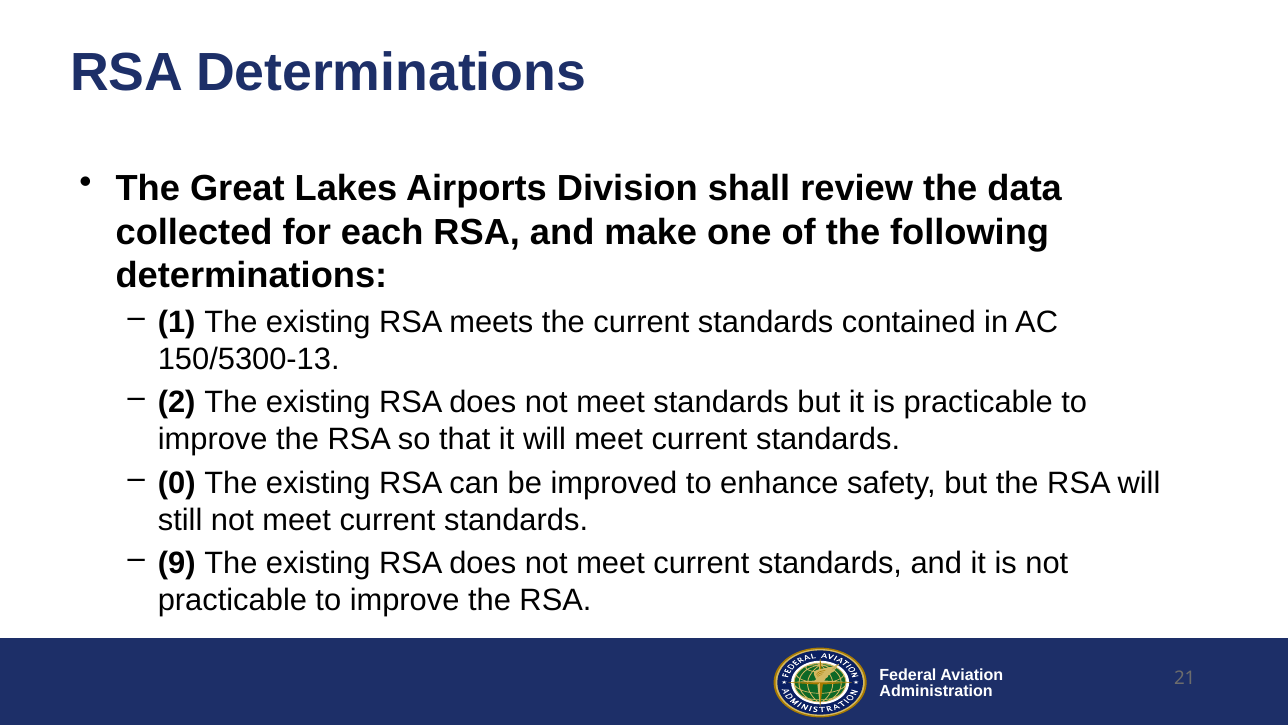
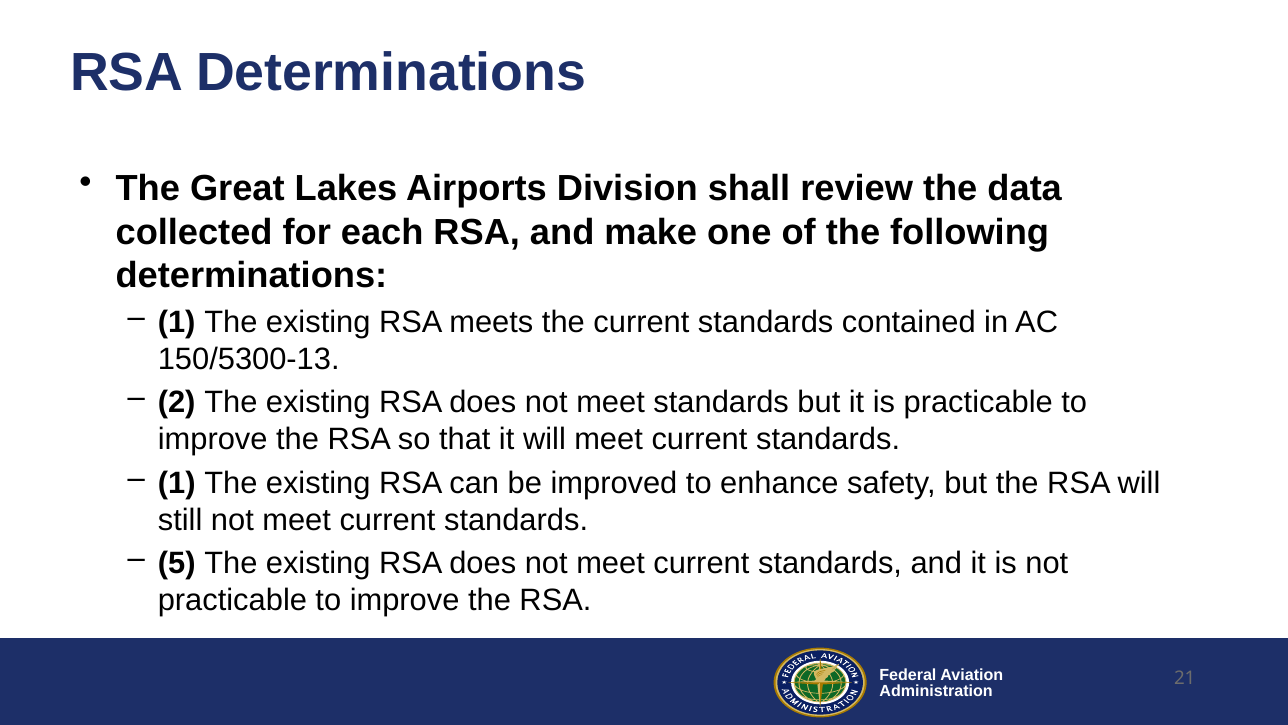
0: 0 -> 1 (177, 483)
9: 9 -> 5 (177, 563)
